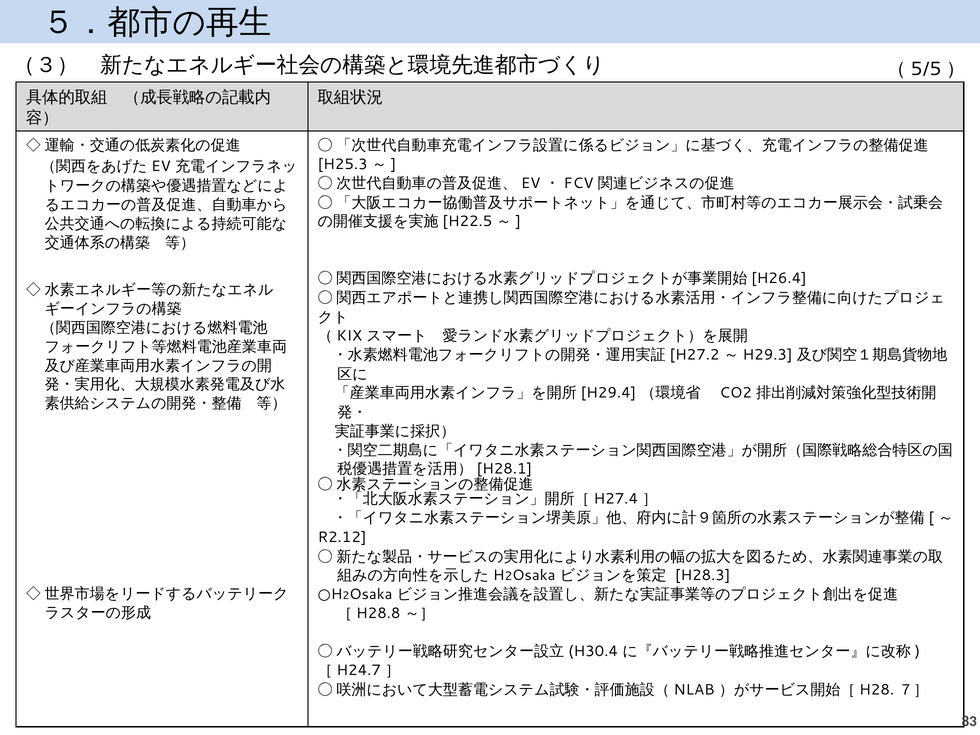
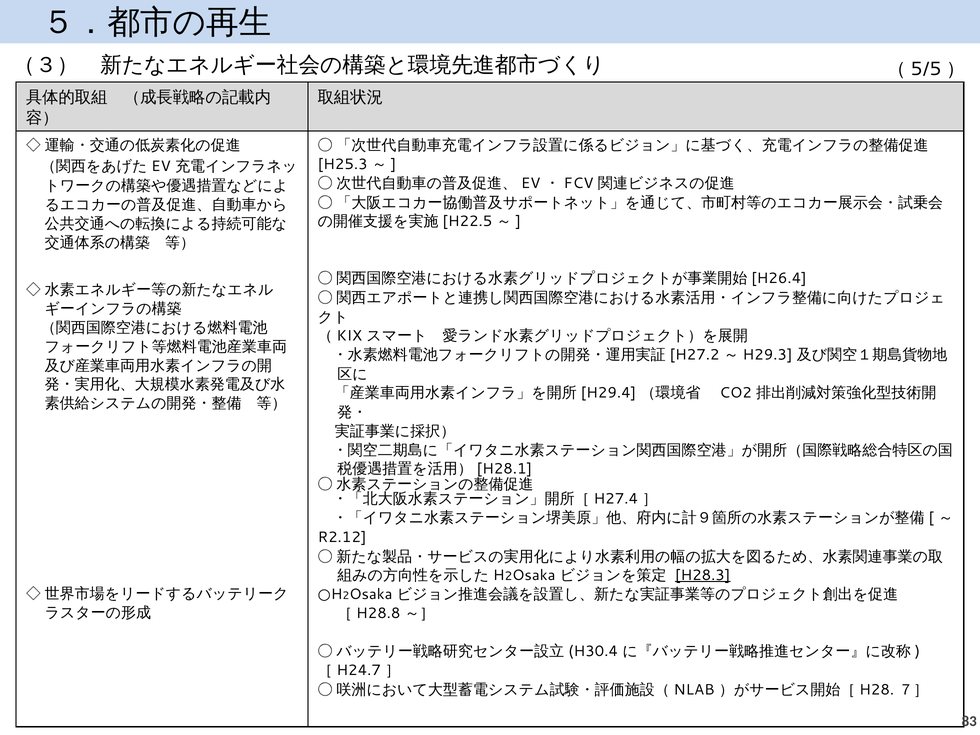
H28.3 underline: none -> present (703, 575)
